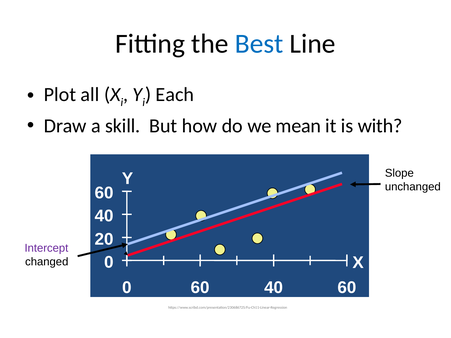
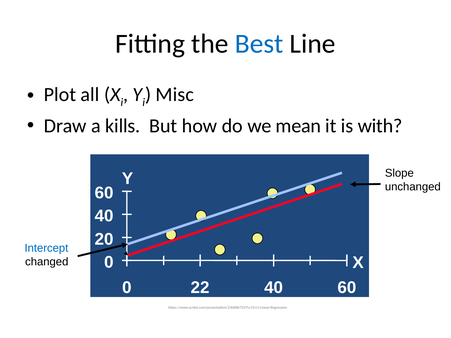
Each: Each -> Misc (175, 95)
skill: skill -> kills (123, 126)
Intercept colour: purple -> blue (46, 248)
0 60: 60 -> 22 (200, 288)
